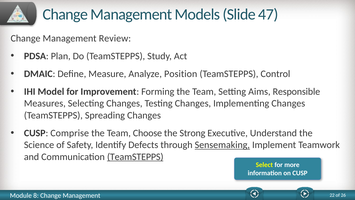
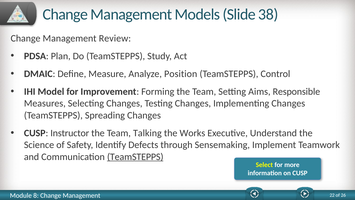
47: 47 -> 38 (268, 14)
Comprise: Comprise -> Instructor (70, 133)
Choose: Choose -> Talking (147, 133)
Strong: Strong -> Works (192, 133)
Sensemaking underline: present -> none (222, 145)
